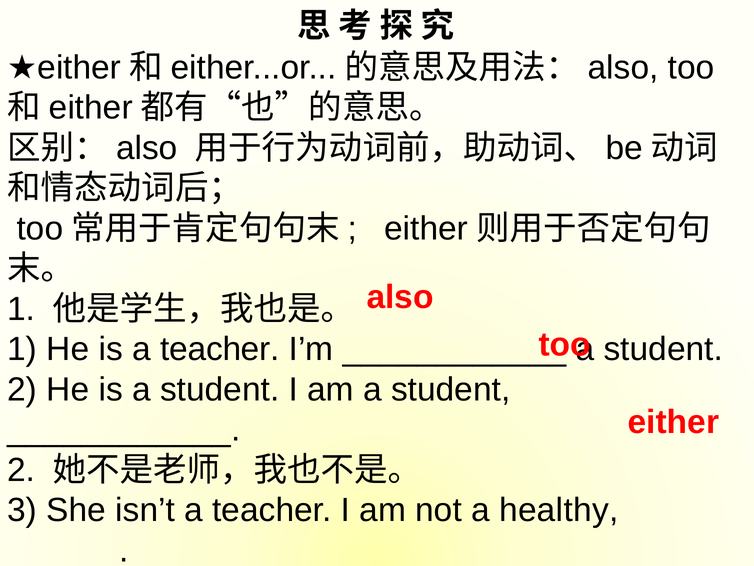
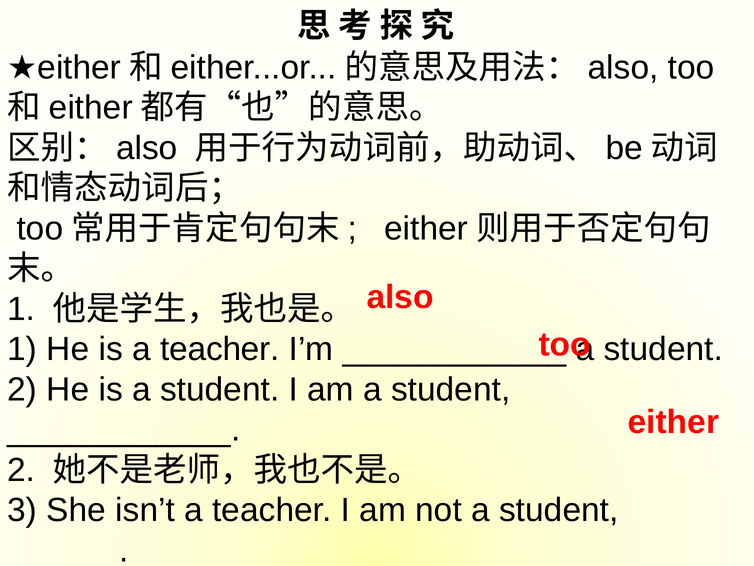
not a healthy: healthy -> student (559, 510)
